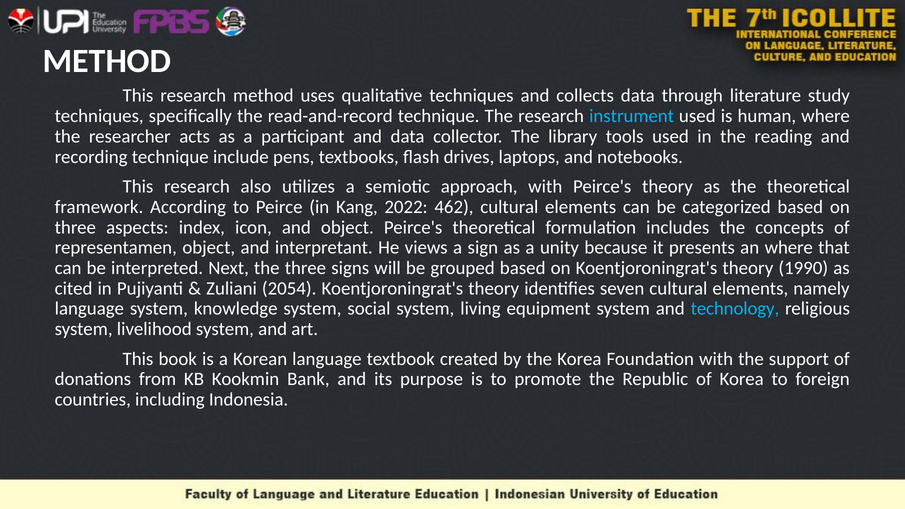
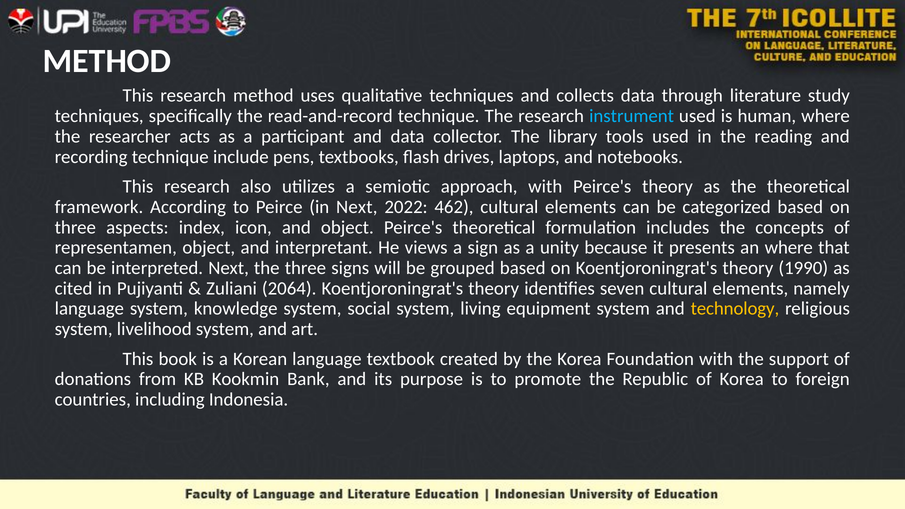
in Kang: Kang -> Next (357, 207)
2054: 2054 -> 2064 (289, 288)
technology colour: light blue -> yellow (735, 309)
